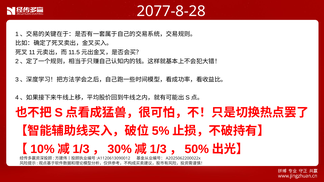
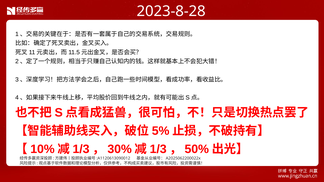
2077-8-28: 2077-8-28 -> 2023-8-28 (171, 11)
